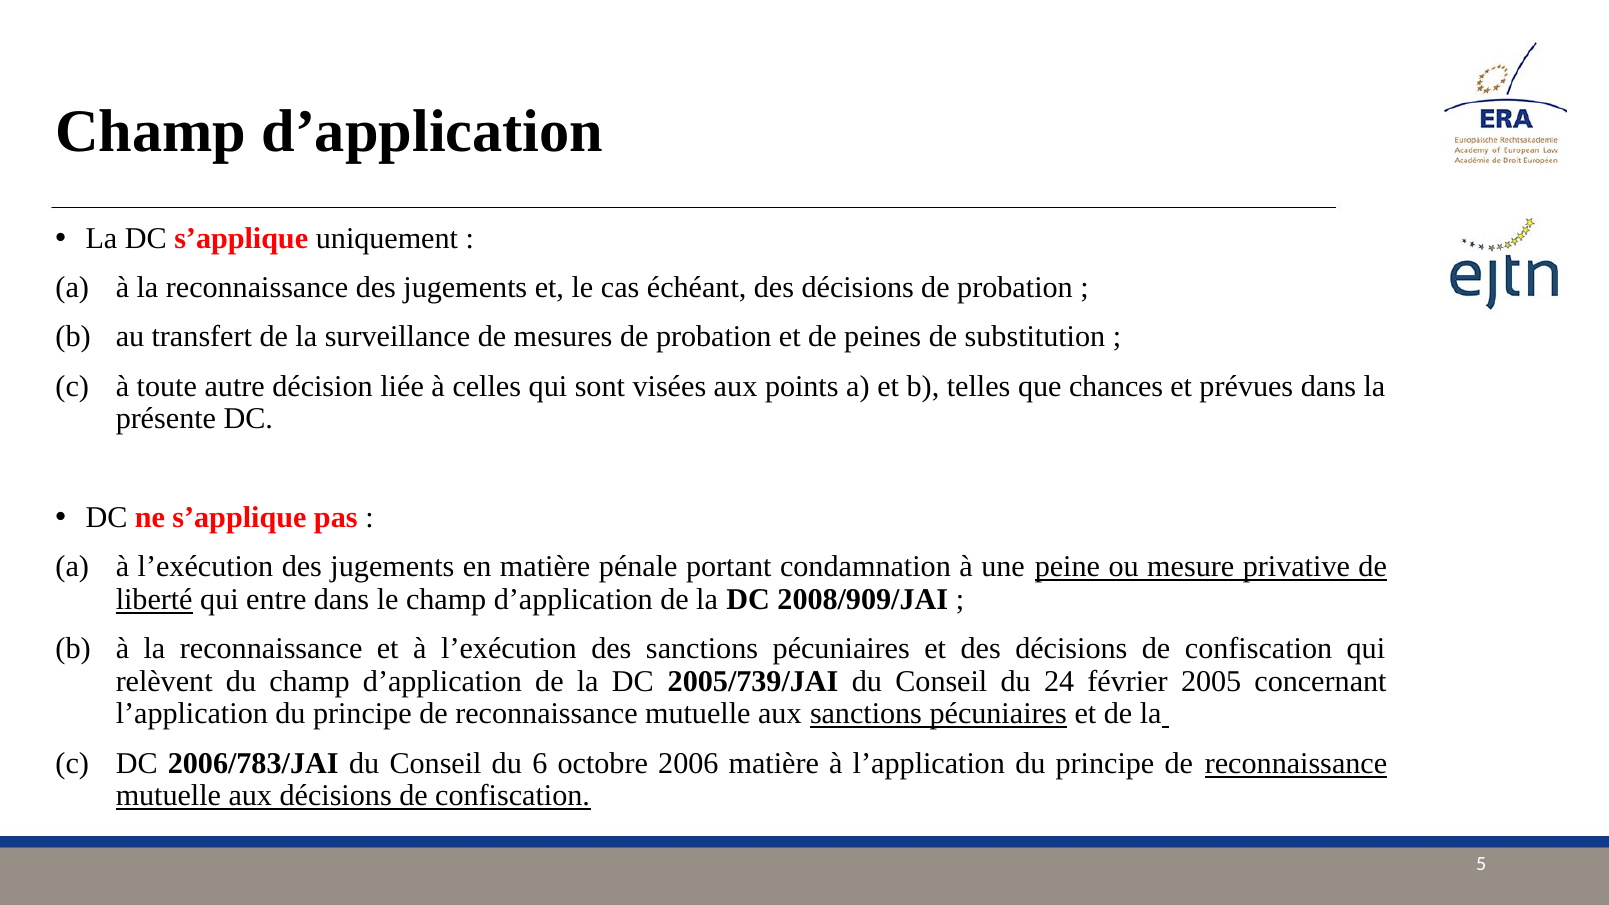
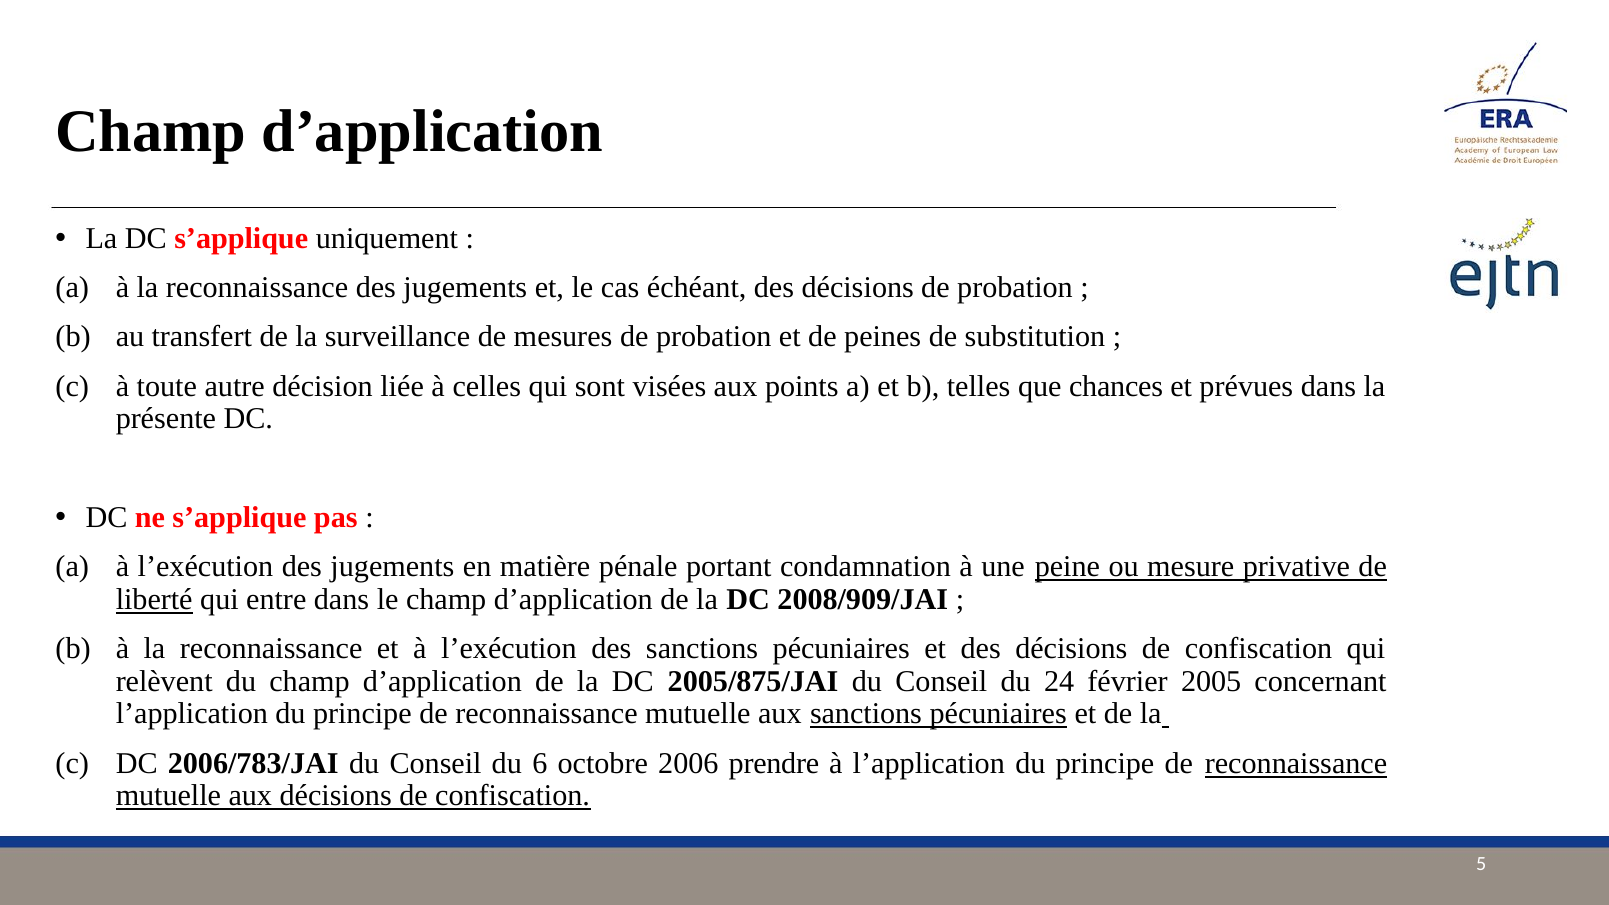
2005/739/JAI: 2005/739/JAI -> 2005/875/JAI (753, 681)
2006 matière: matière -> prendre (774, 763)
